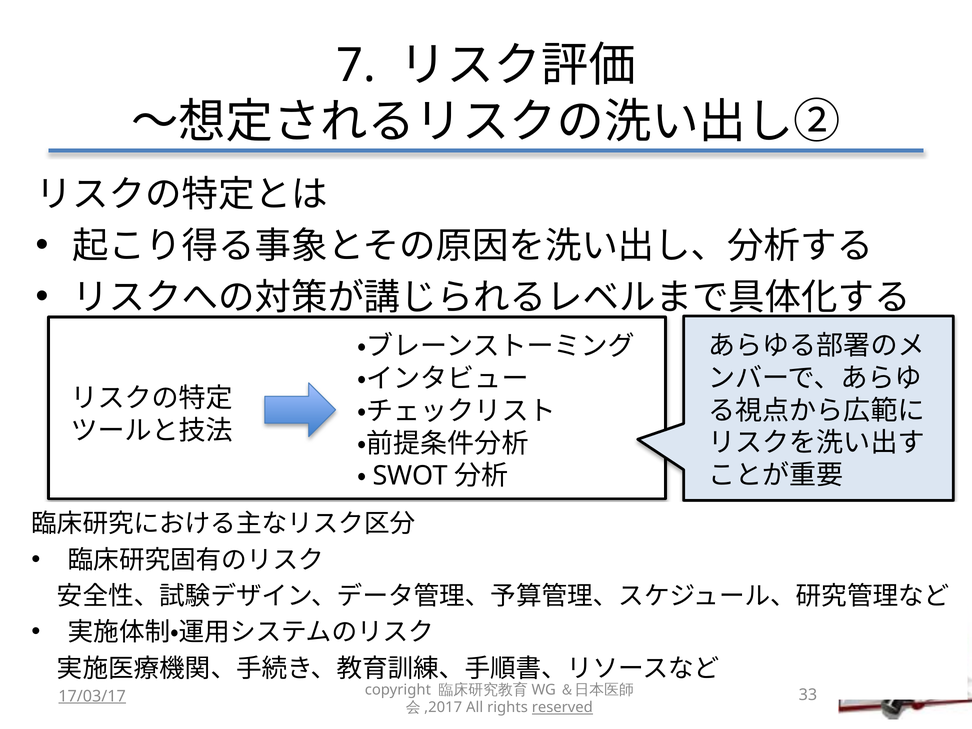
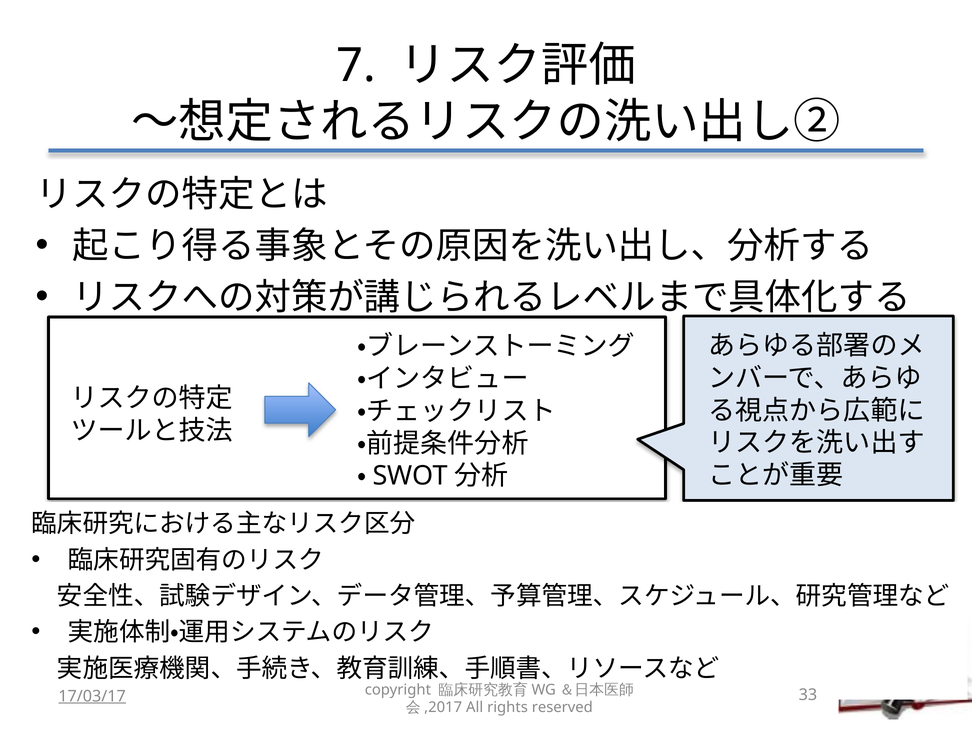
reserved underline: present -> none (562, 707)
